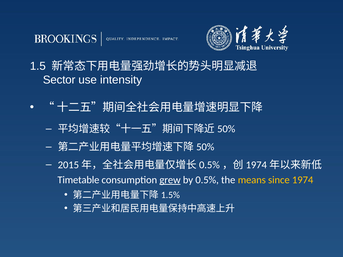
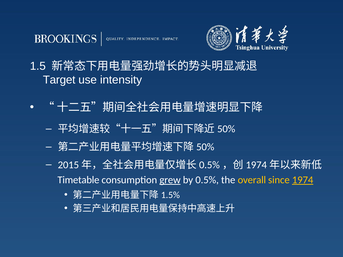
Sector: Sector -> Target (59, 80)
means: means -> overall (252, 180)
1974 underline: none -> present (303, 180)
